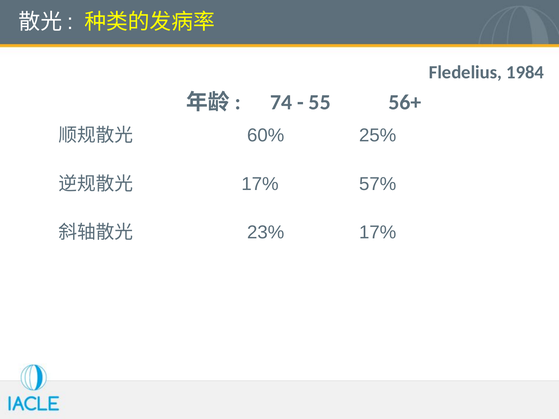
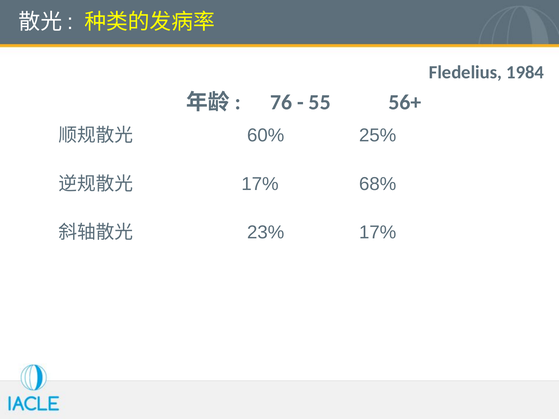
74: 74 -> 76 (281, 102)
57%: 57% -> 68% (378, 184)
